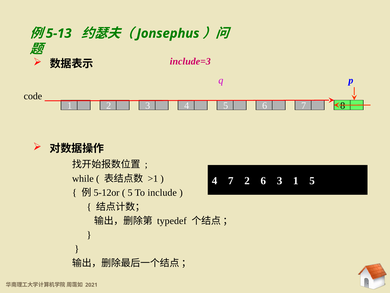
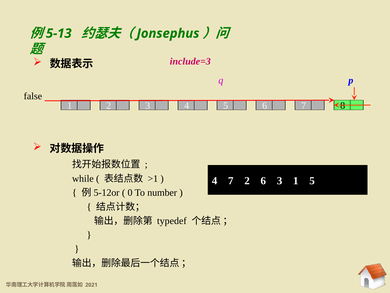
code: code -> false (33, 96)
5: 5 -> 0 (130, 192)
include: include -> number (162, 192)
